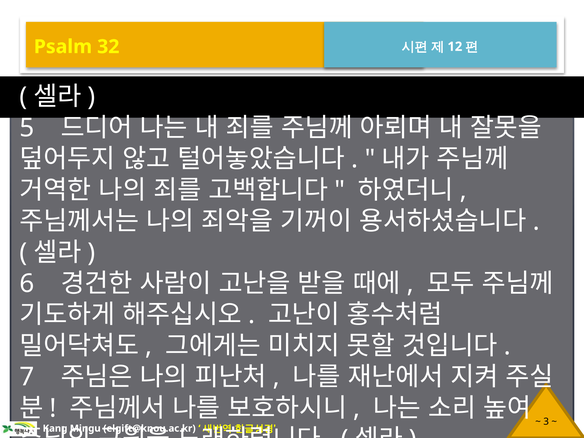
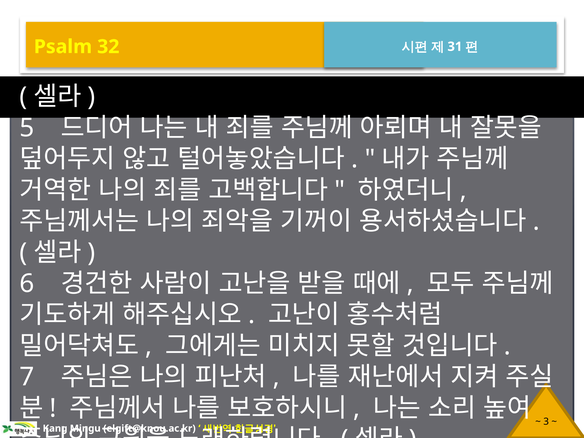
12: 12 -> 31 (455, 47)
